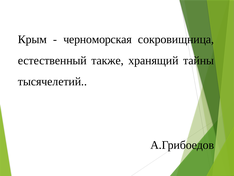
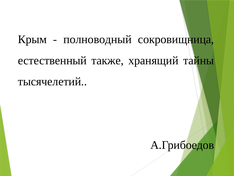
черноморская: черноморская -> полноводный (97, 39)
